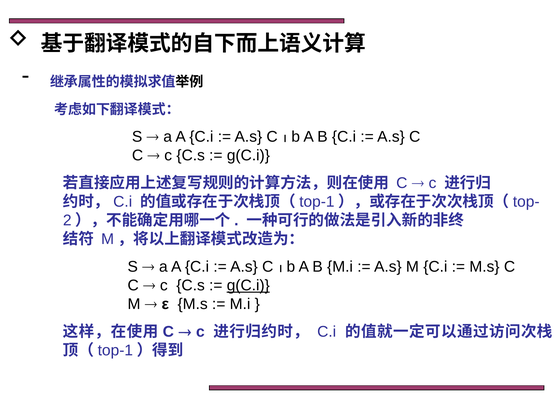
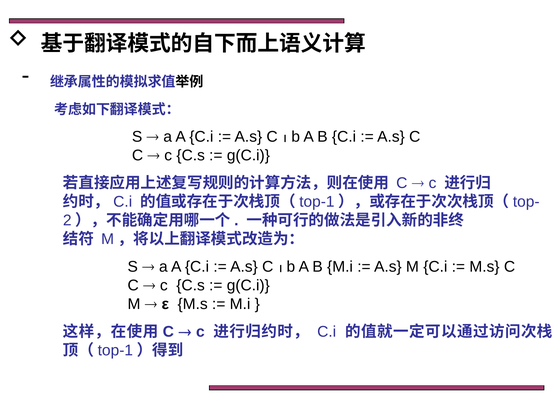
g(C.i underline: present -> none (248, 286)
